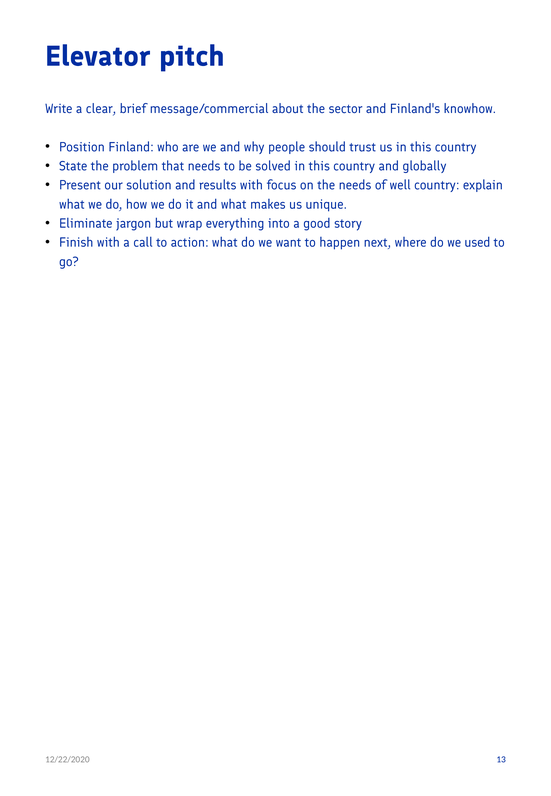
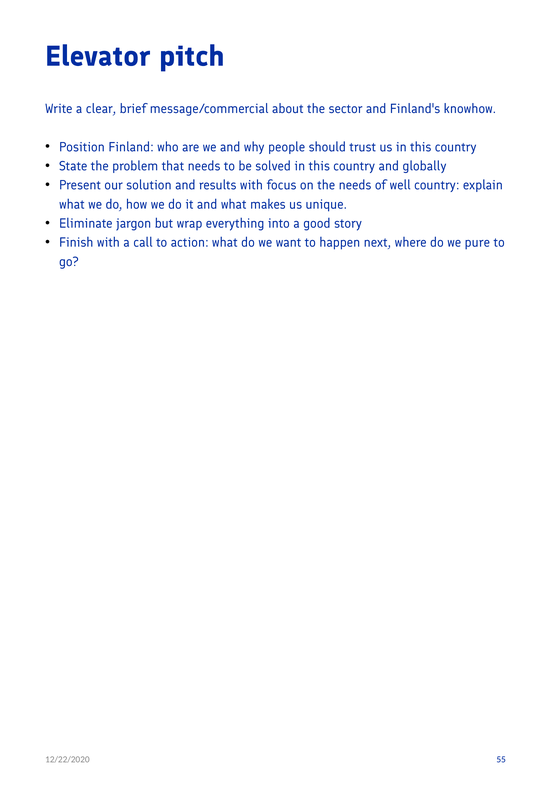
used: used -> pure (477, 243)
13: 13 -> 55 (501, 759)
